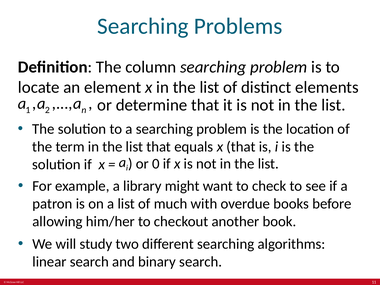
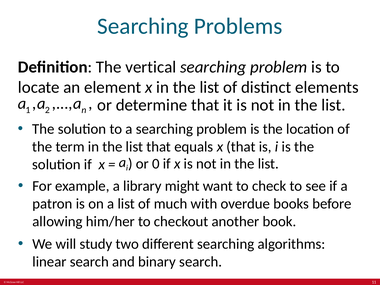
column: column -> vertical (151, 67)
